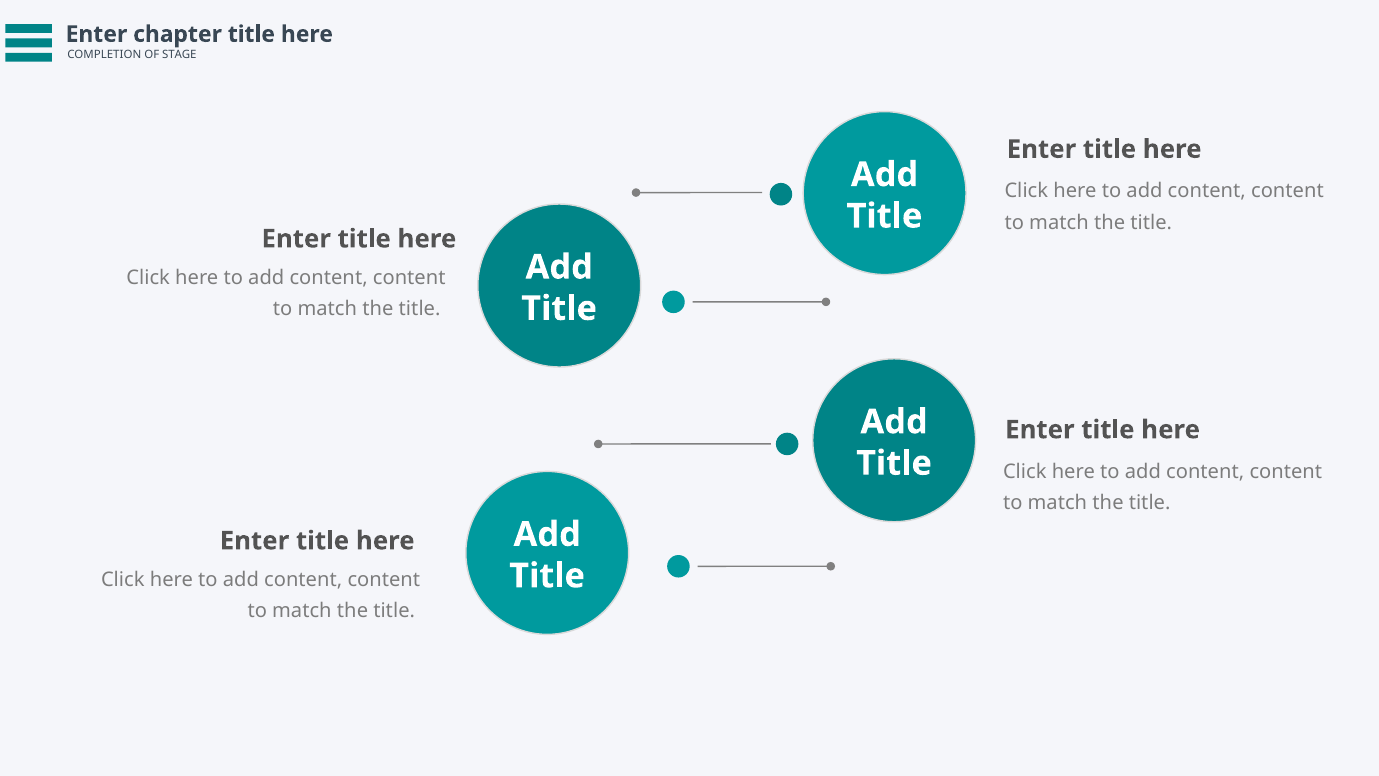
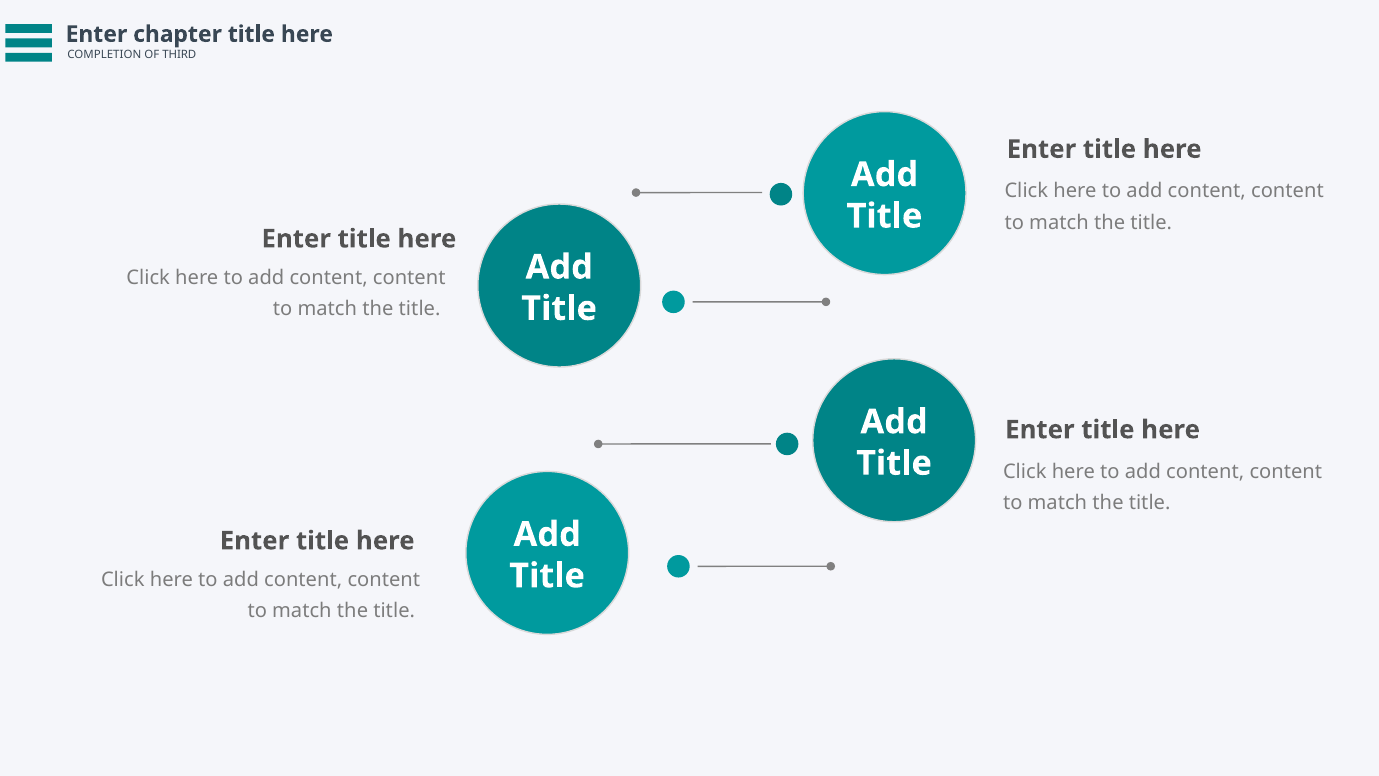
STAGE: STAGE -> THIRD (179, 55)
